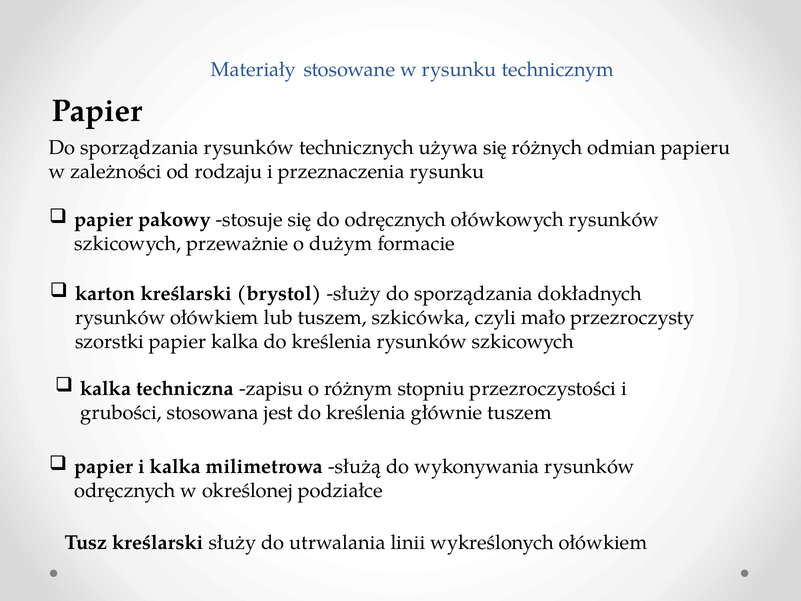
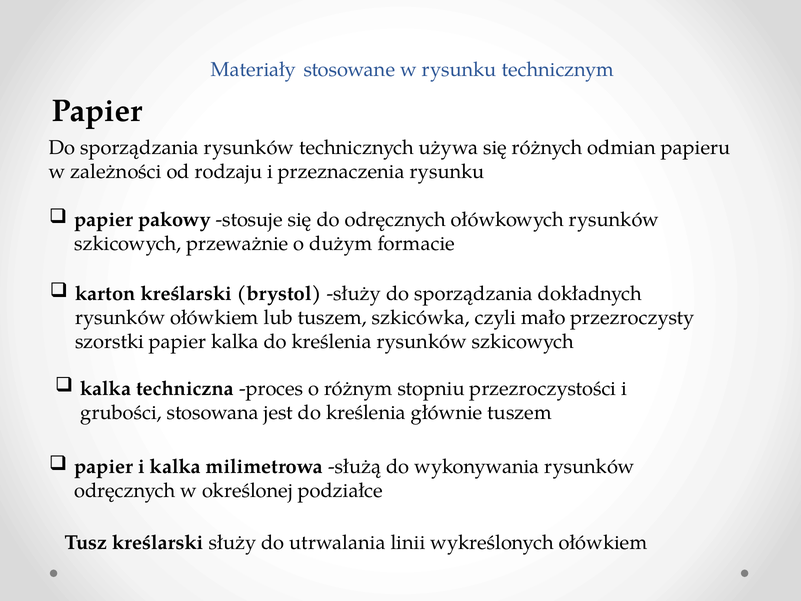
zapisu: zapisu -> proces (271, 388)
